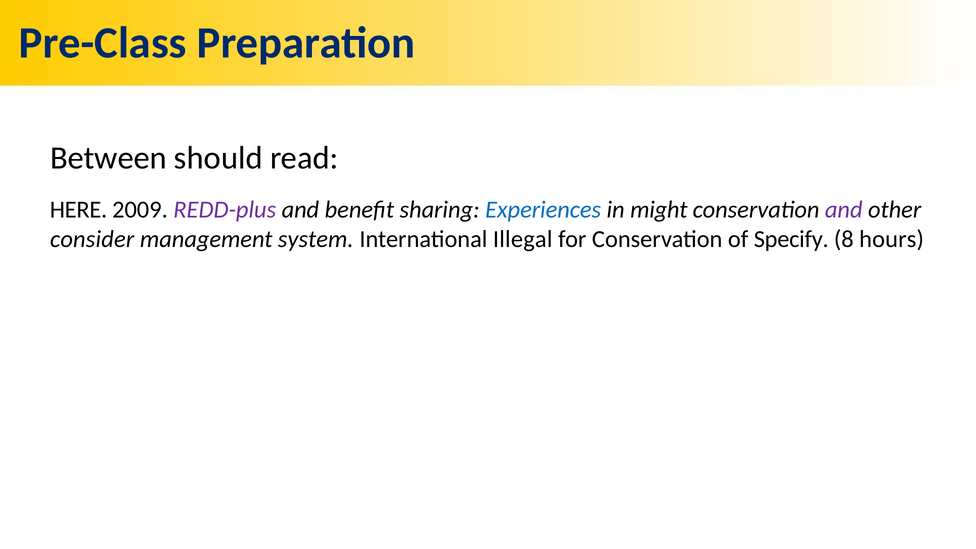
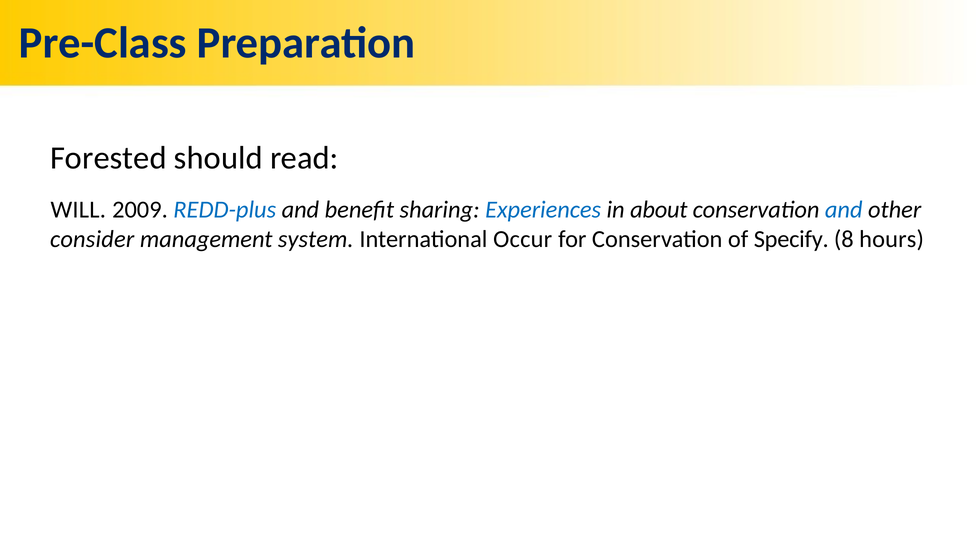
Between: Between -> Forested (108, 158)
HERE: HERE -> WILL (78, 210)
REDD-plus colour: purple -> blue (225, 210)
might: might -> about (659, 210)
and colour: purple -> blue (844, 210)
Illegal: Illegal -> Occur (523, 239)
